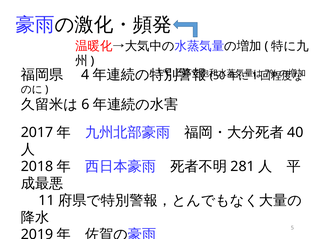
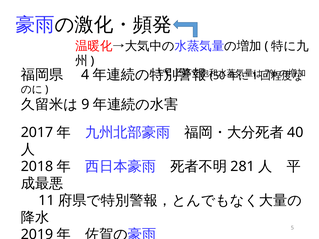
6: 6 -> 9 (85, 104)
